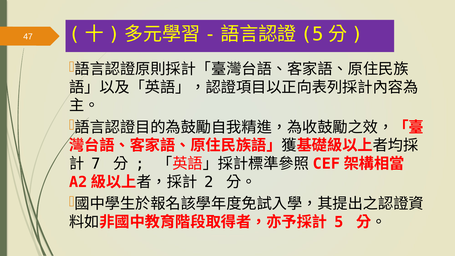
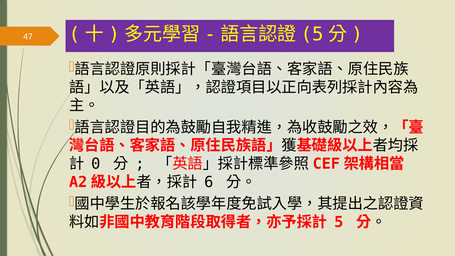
7: 7 -> 0 (96, 164)
2: 2 -> 6 (209, 182)
